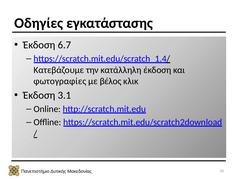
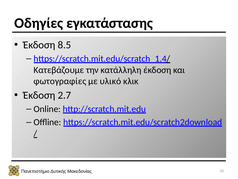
6.7: 6.7 -> 8.5 (64, 45)
βέλος: βέλος -> υλικό (110, 81)
3.1: 3.1 -> 2.7 (64, 95)
